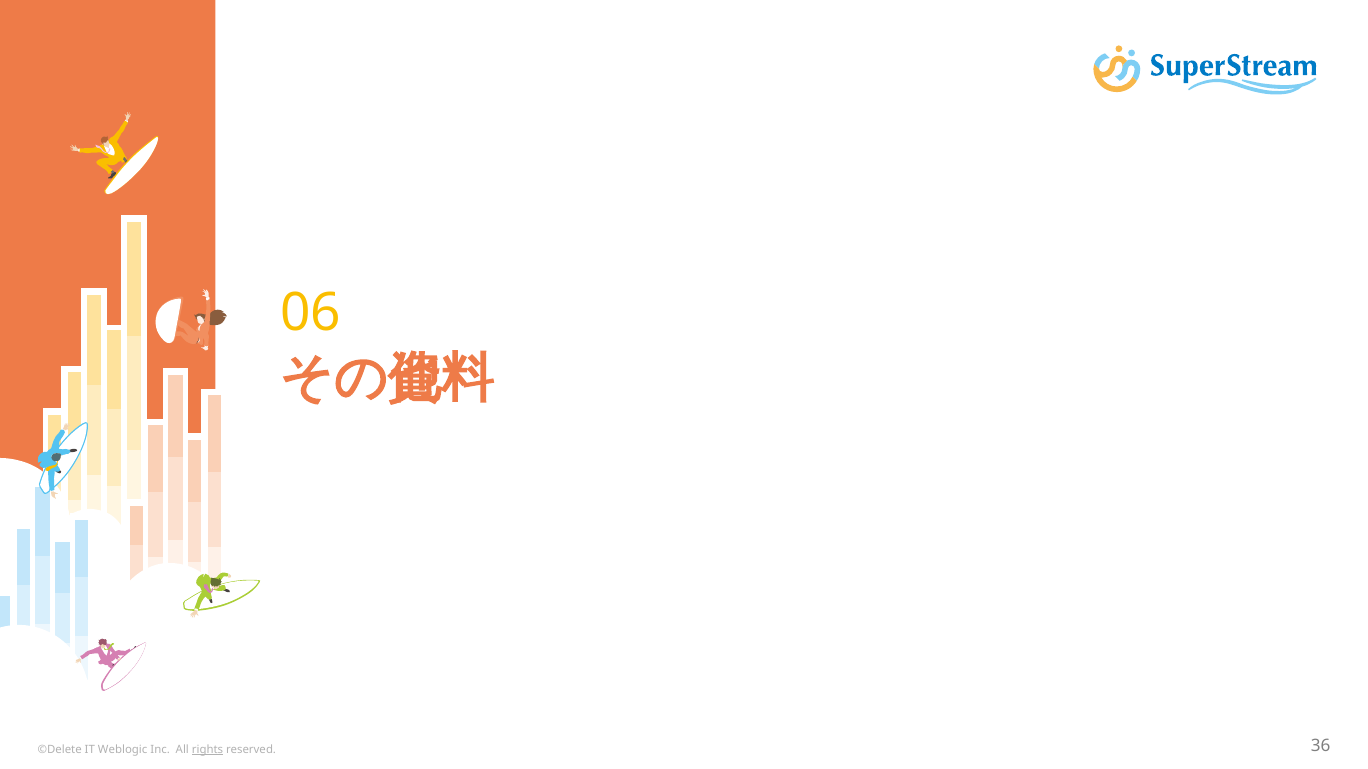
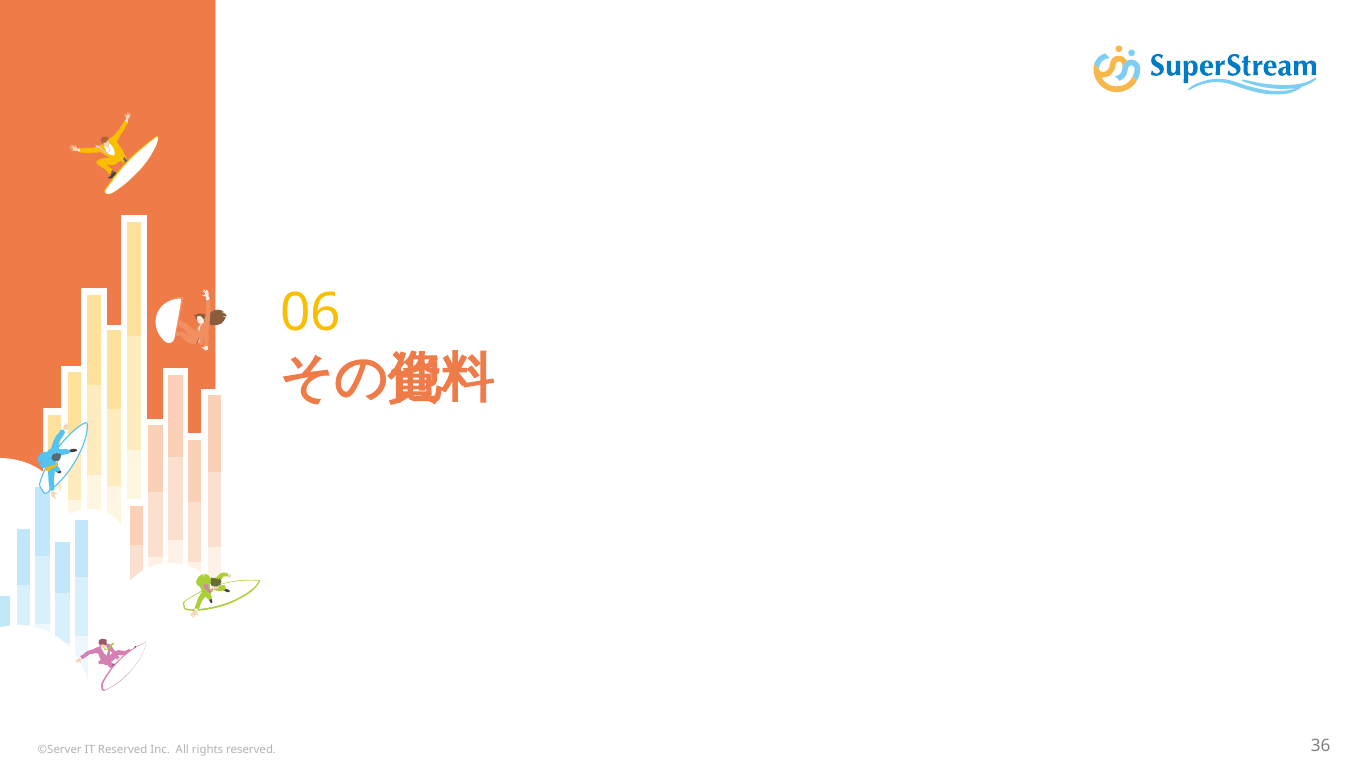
©Delete: ©Delete -> ©Server (60, 750)
IT Weblogic: Weblogic -> Reserved (123, 750)
rights underline: present -> none (208, 750)
